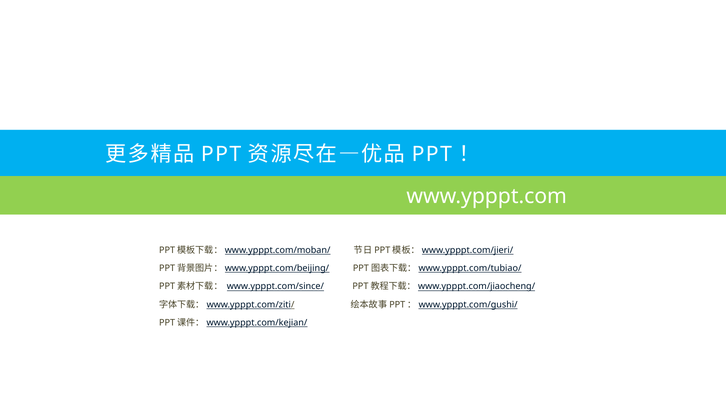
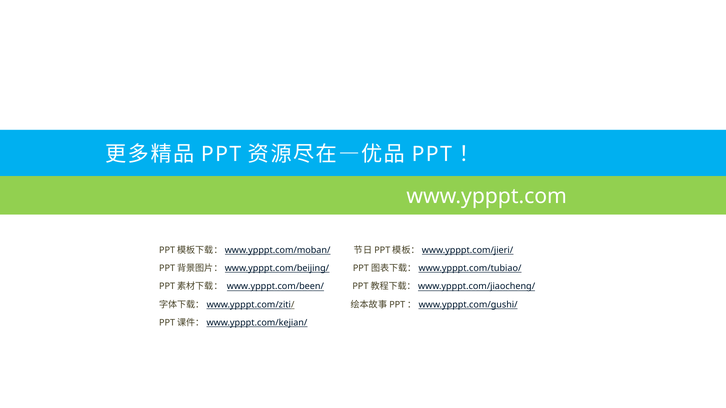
www.ypppt.com/since/: www.ypppt.com/since/ -> www.ypppt.com/been/ (275, 287)
